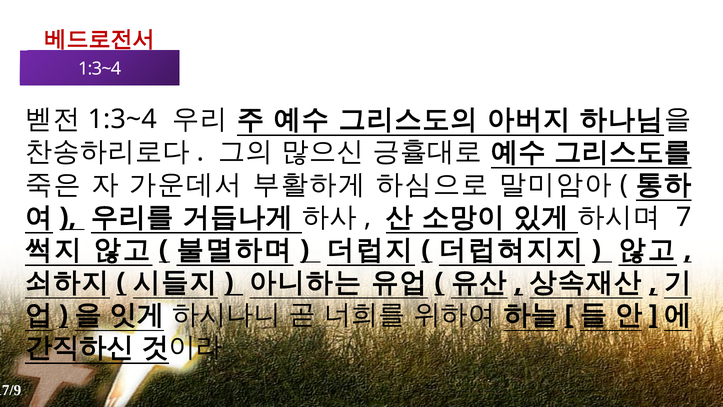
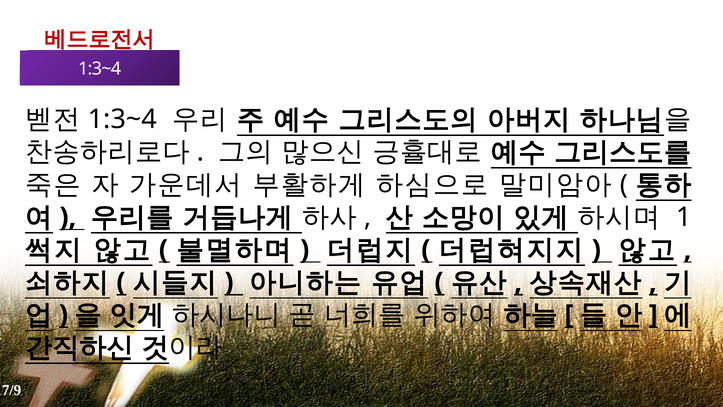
7: 7 -> 1 (684, 217)
